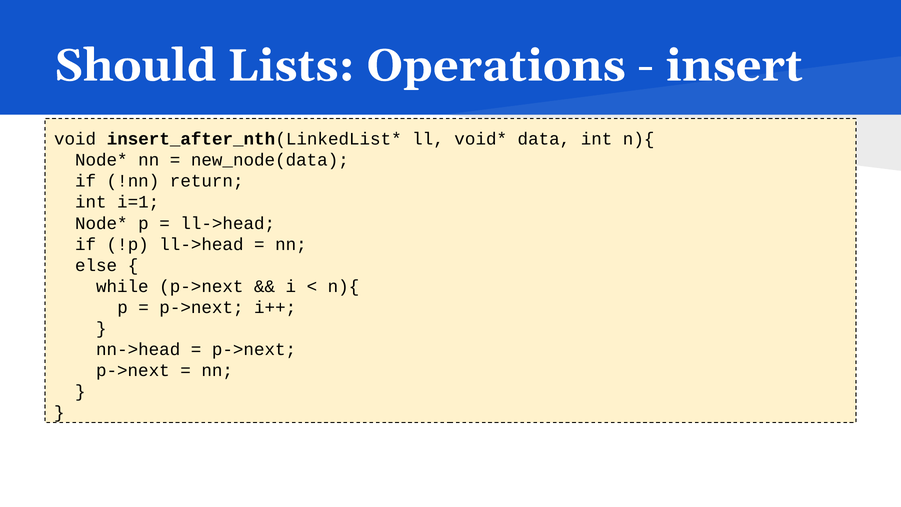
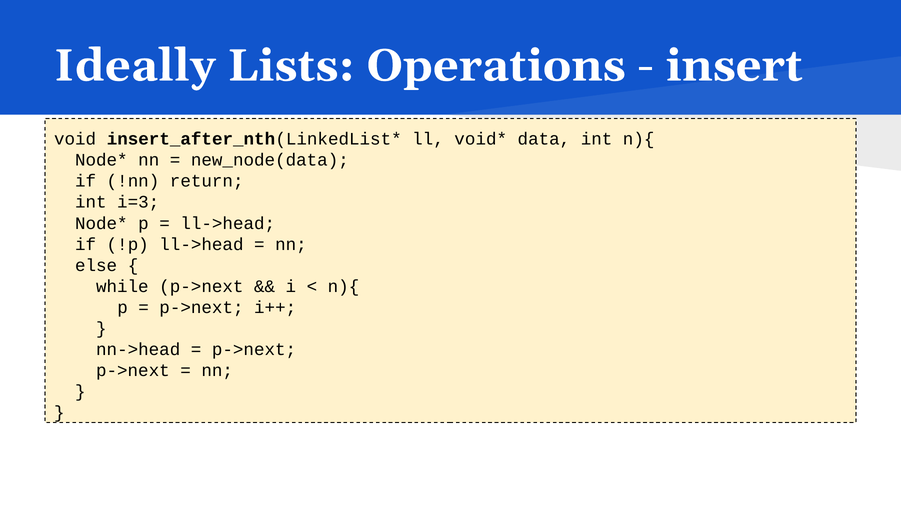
Should: Should -> Ideally (135, 66)
i=1: i=1 -> i=3 (138, 202)
